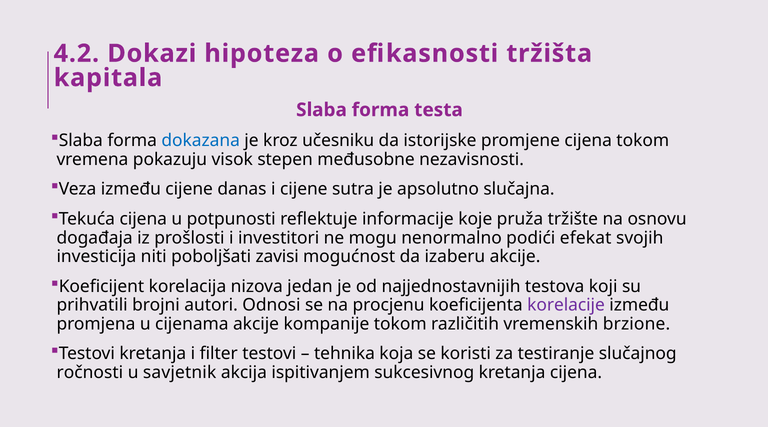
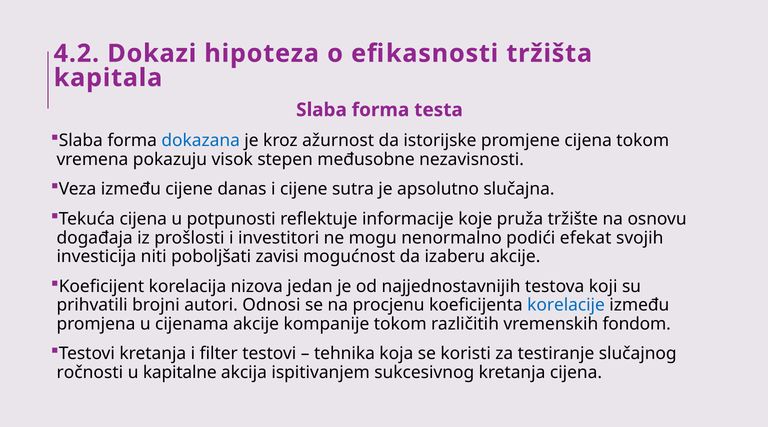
učesniku: učesniku -> ažurnost (338, 140)
korelacije colour: purple -> blue (566, 305)
brzione: brzione -> fondom (637, 324)
savjetnik: savjetnik -> kapitalne (180, 372)
